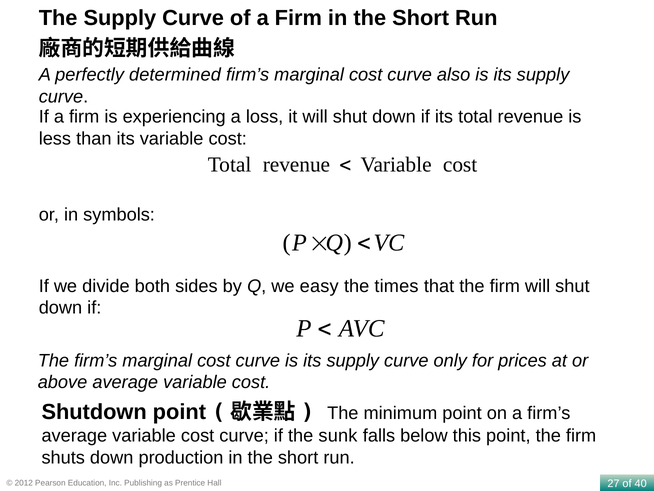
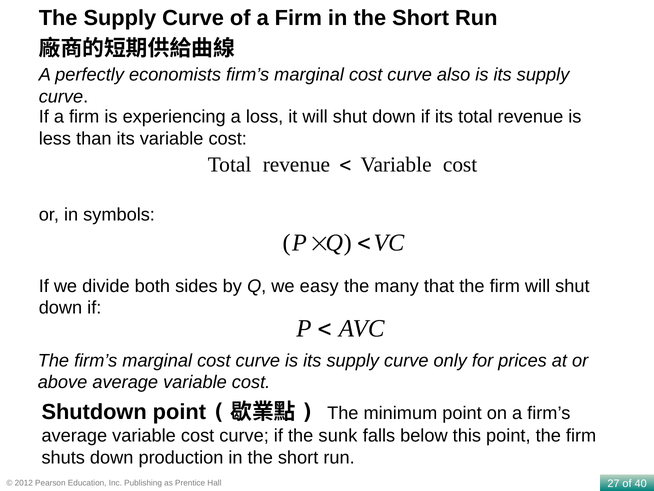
determined: determined -> economists (175, 75)
times: times -> many (397, 286)
